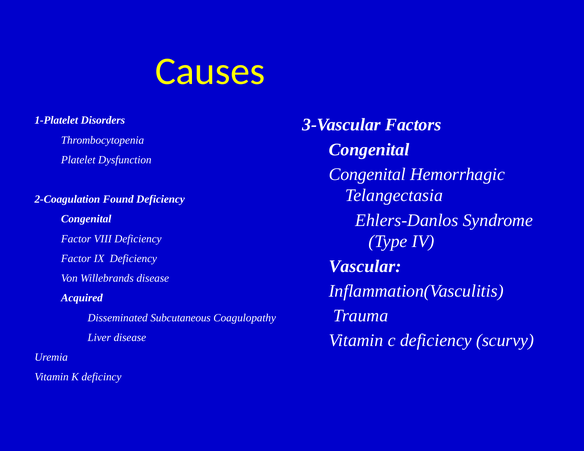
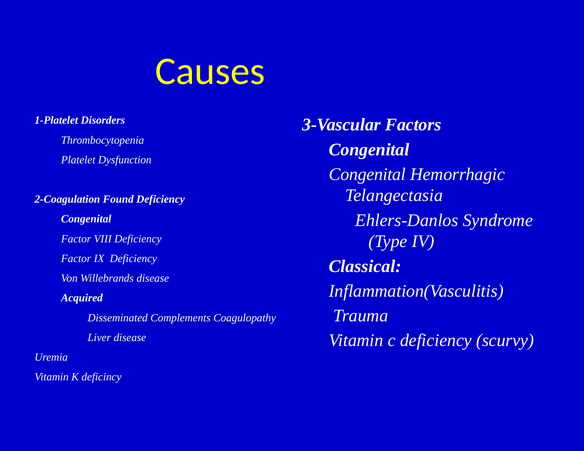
Vascular: Vascular -> Classical (365, 266)
Subcutaneous: Subcutaneous -> Complements (181, 318)
